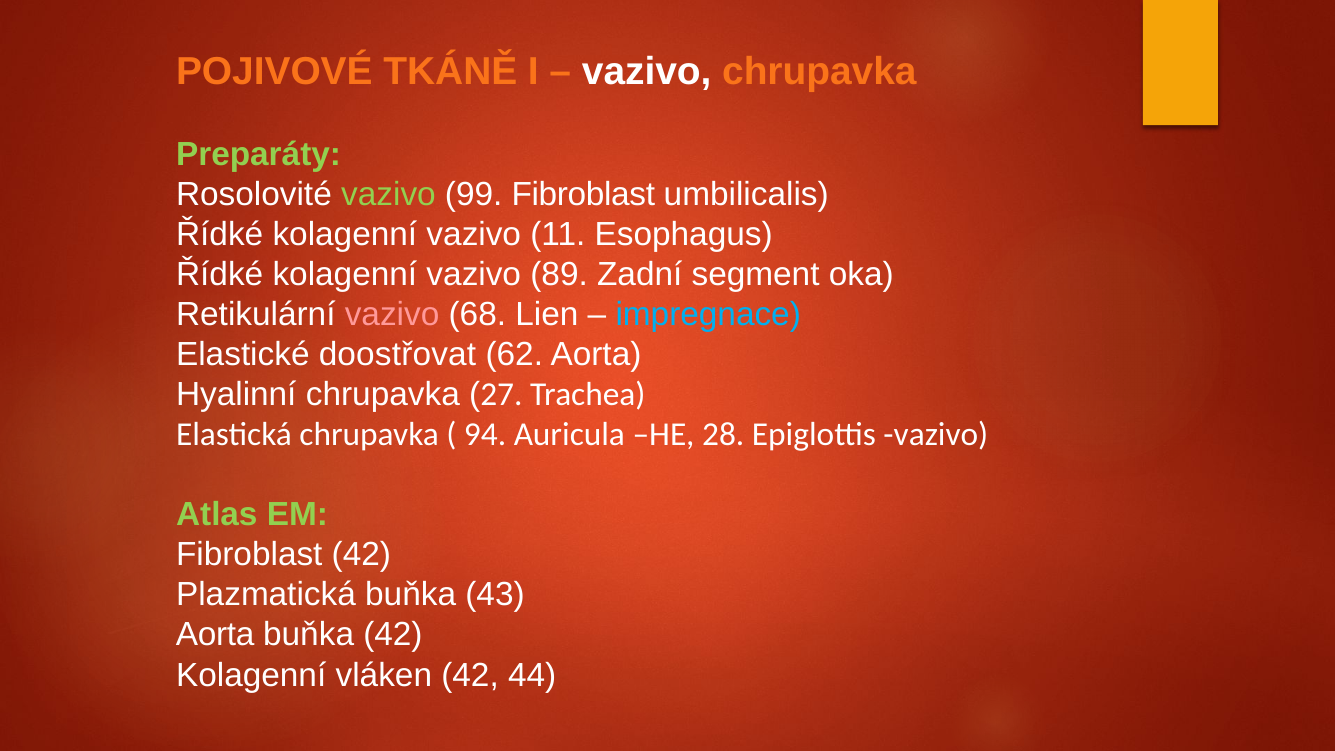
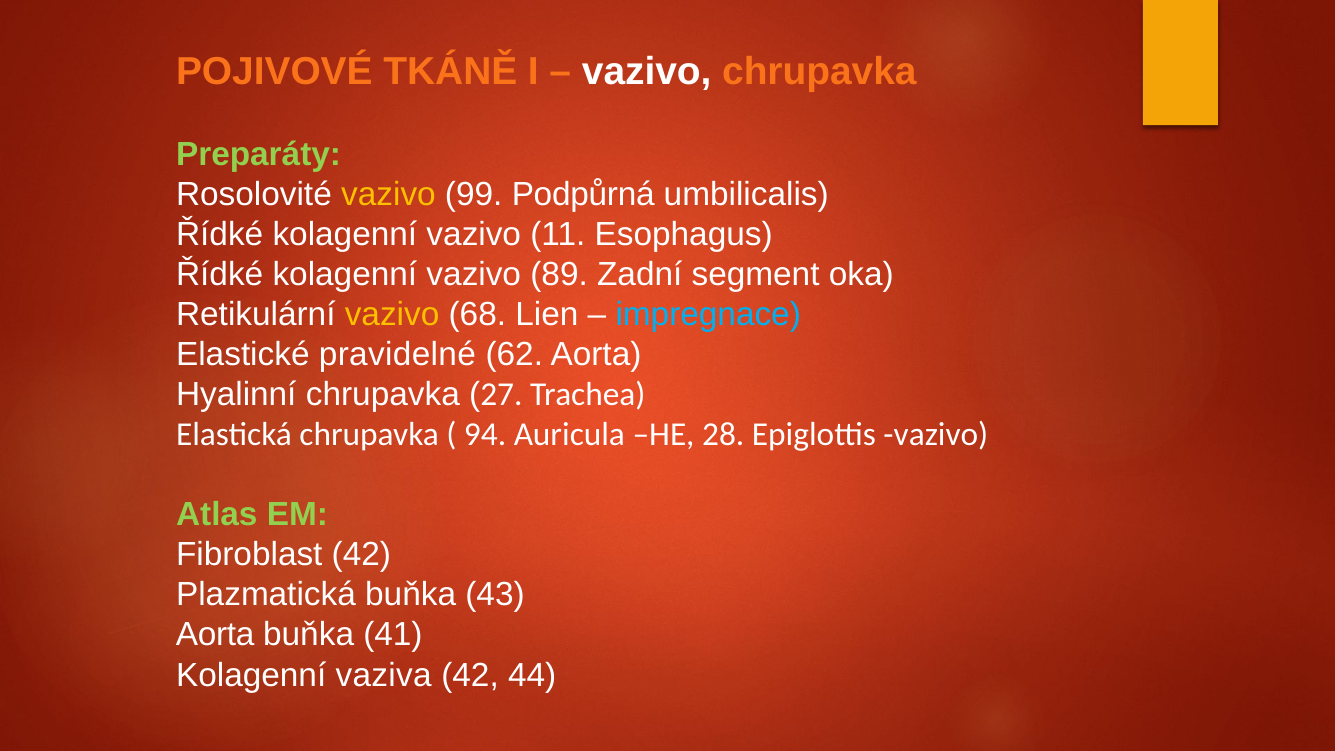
vazivo colour: light green -> yellow (388, 194)
99 Fibroblast: Fibroblast -> Podpůrná (583, 194)
vazivo colour: pink -> yellow (392, 315)
doostřovat: doostřovat -> pravidelné (397, 355)
buňka 42: 42 -> 41 (393, 635)
vláken: vláken -> vaziva (384, 675)
